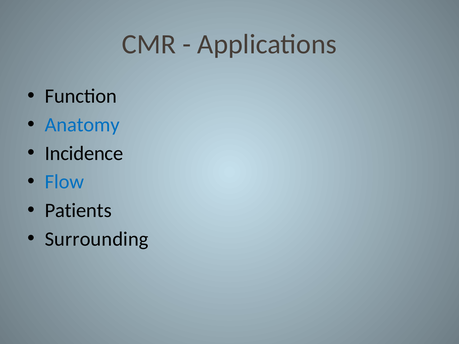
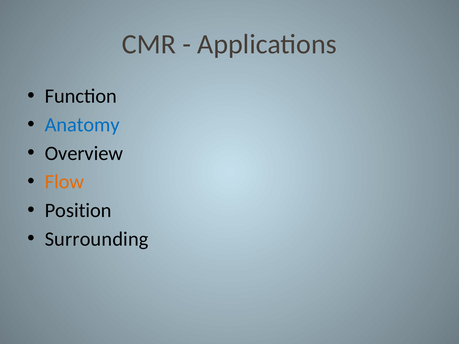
Incidence: Incidence -> Overview (84, 153)
Flow colour: blue -> orange (64, 182)
Patients: Patients -> Position (78, 211)
